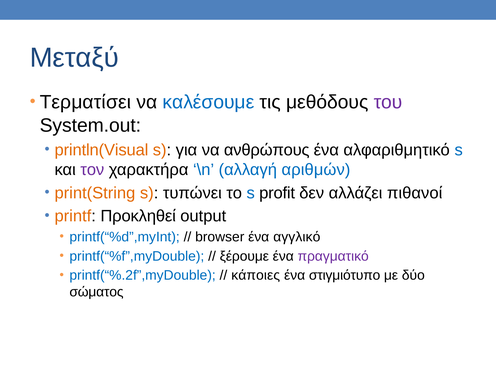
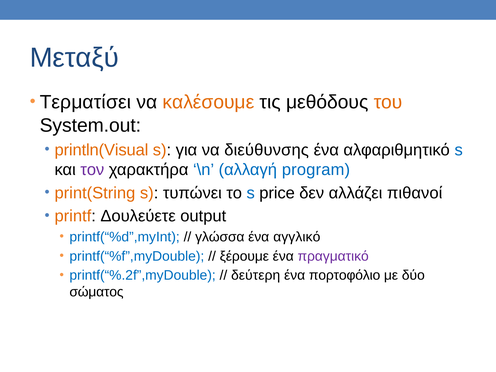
καλέσουμε colour: blue -> orange (208, 102)
του colour: purple -> orange (388, 102)
ανθρώπους: ανθρώπους -> διεύθυνσης (267, 150)
αριθμών: αριθμών -> program (316, 170)
profit: profit -> price (277, 193)
Προκληθεί: Προκληθεί -> Δουλεύετε (138, 216)
browser: browser -> γλώσσα (220, 237)
κάποιες: κάποιες -> δεύτερη (256, 275)
στιγμιότυπο: στιγμιότυπο -> πορτοφόλιο (345, 275)
